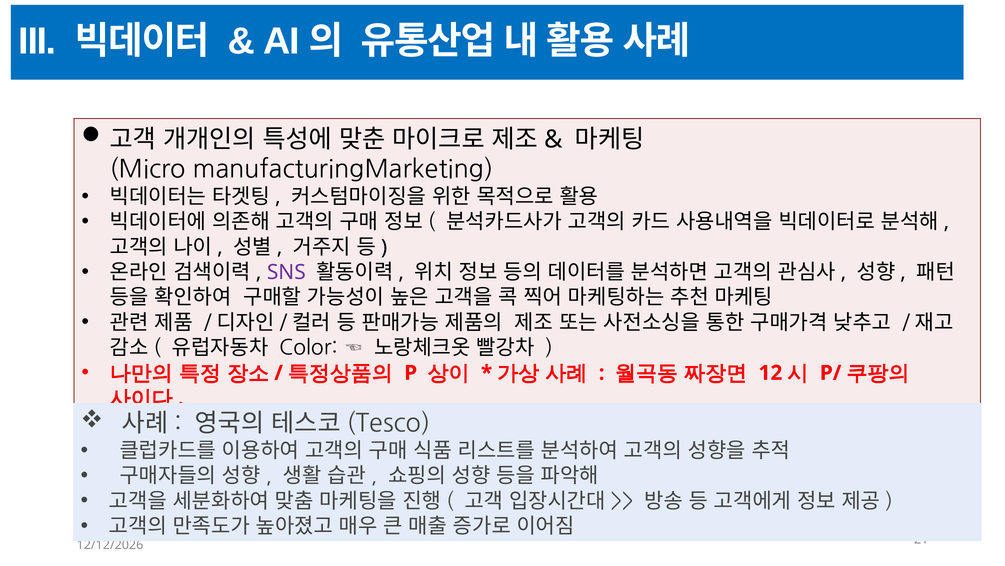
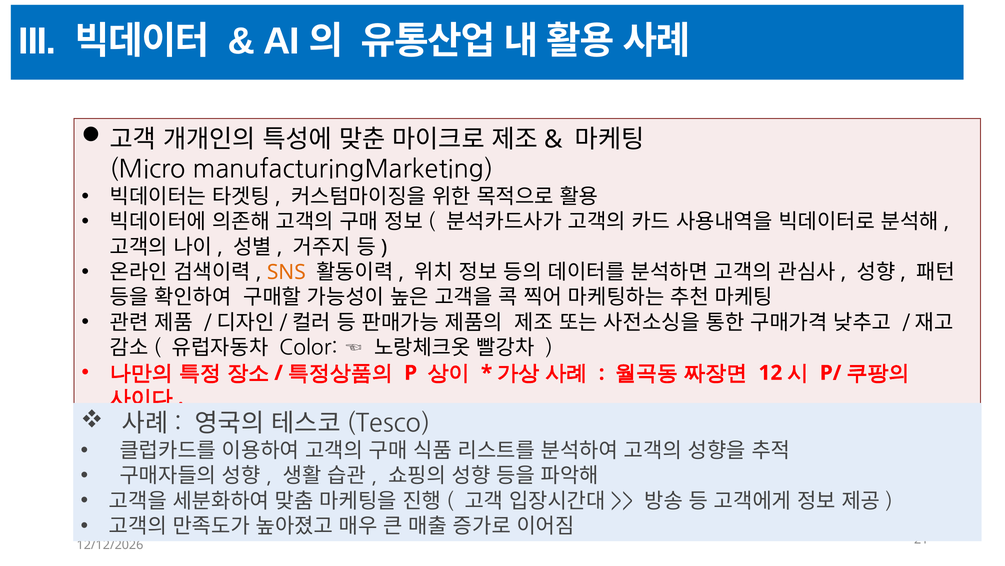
SNS colour: purple -> orange (286, 272)
